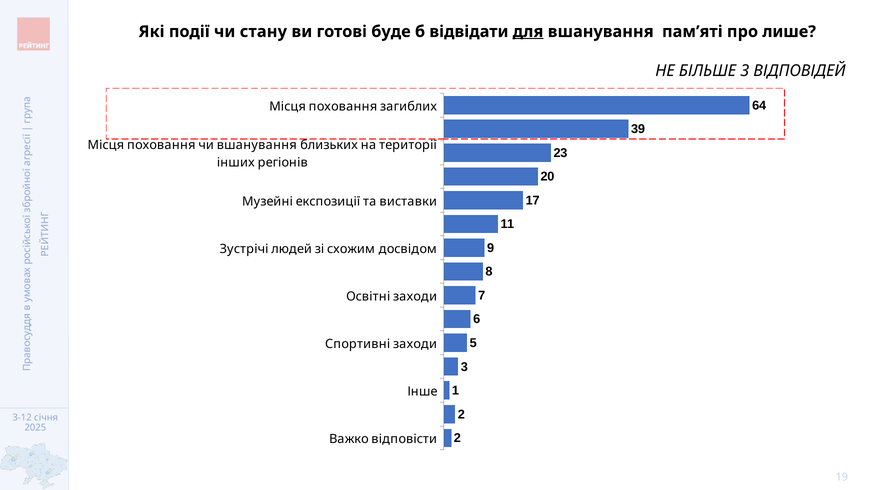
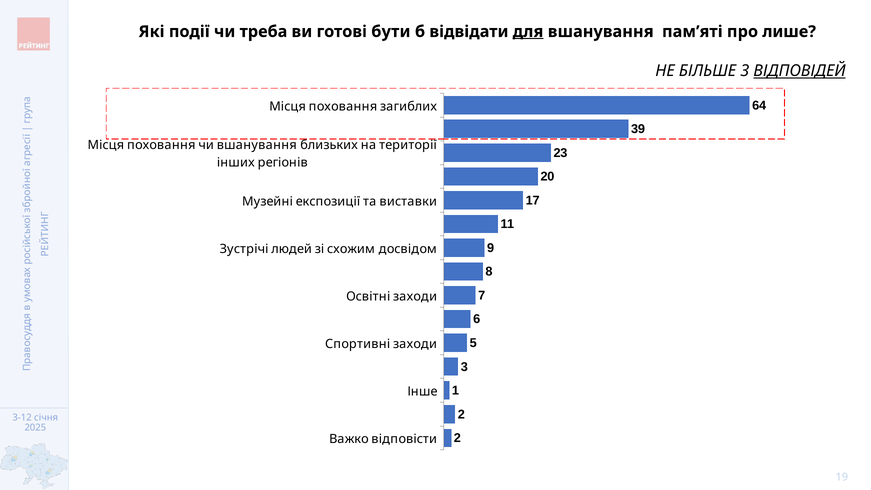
стану: стану -> треба (263, 32)
буде: буде -> бути (391, 32)
ВІДПОВІДЕЙ underline: none -> present (800, 71)
